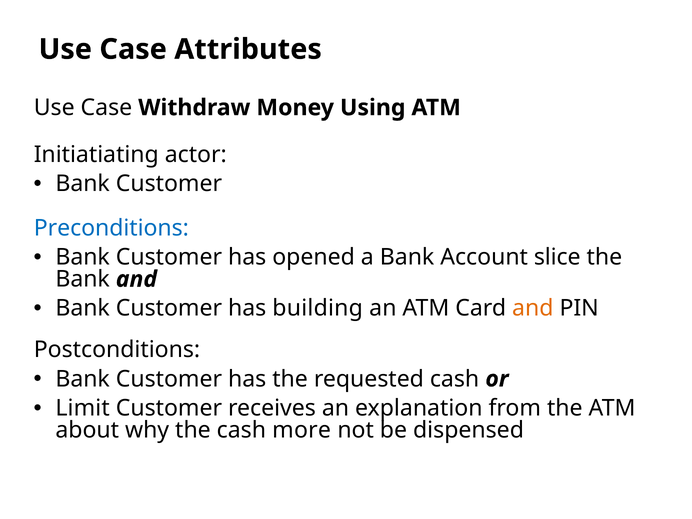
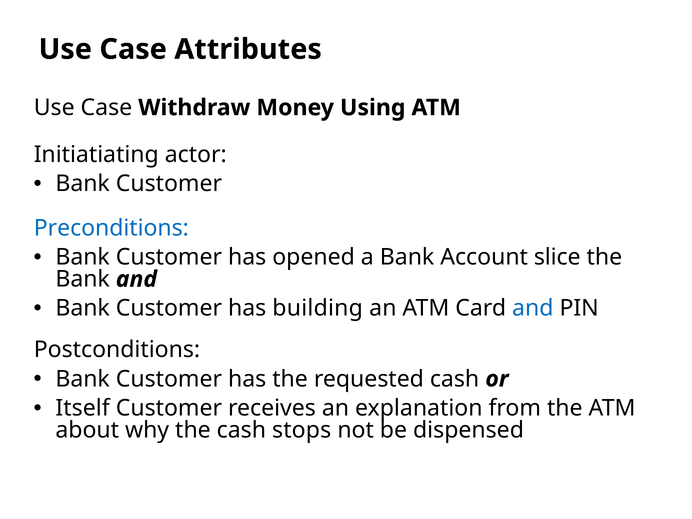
and colour: orange -> blue (533, 308)
Limit: Limit -> Itself (83, 408)
more: more -> stops (302, 430)
